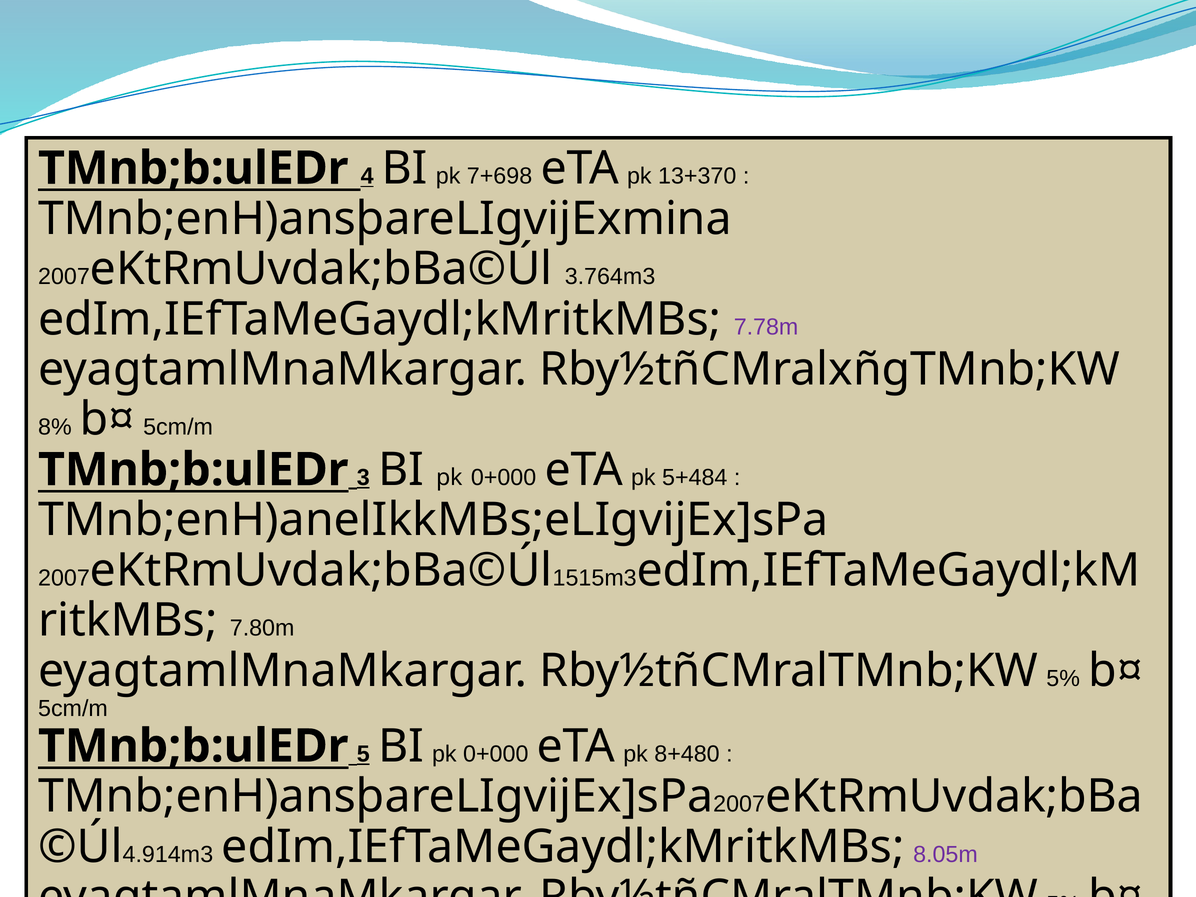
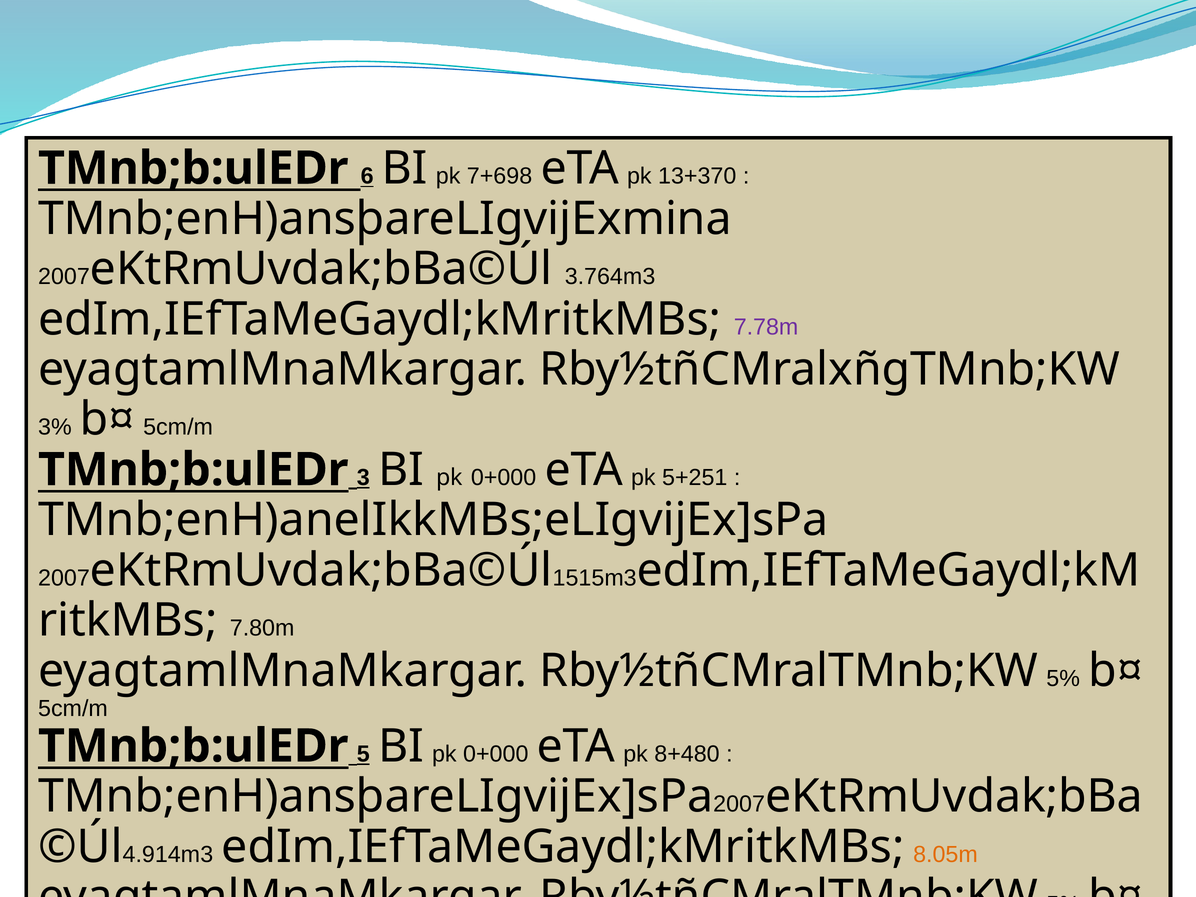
4: 4 -> 6 (367, 176)
8%: 8% -> 3% (55, 427)
5+484: 5+484 -> 5+251 (695, 478)
8.05m colour: purple -> orange (945, 854)
